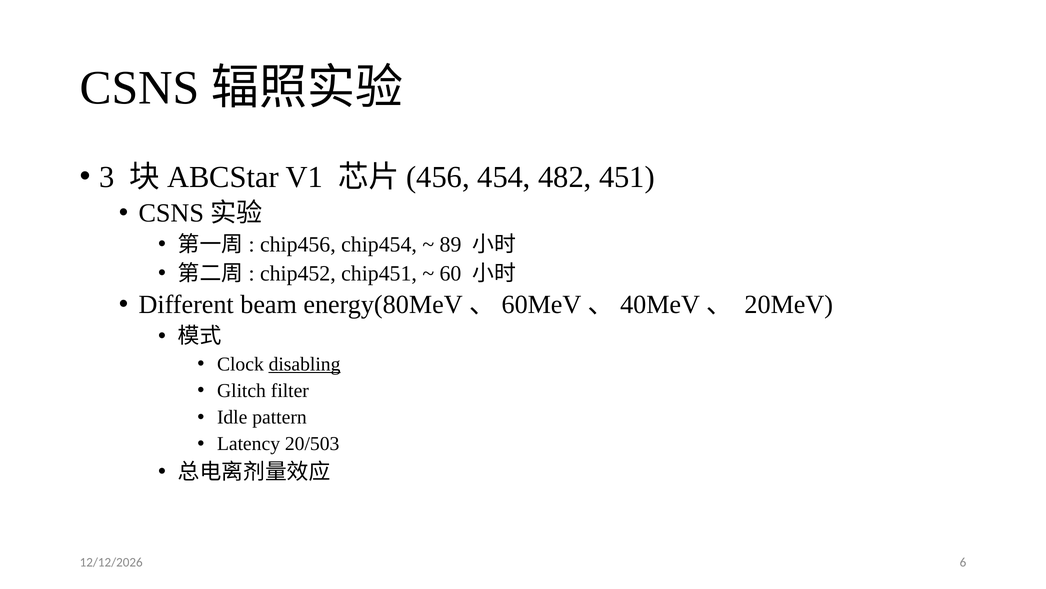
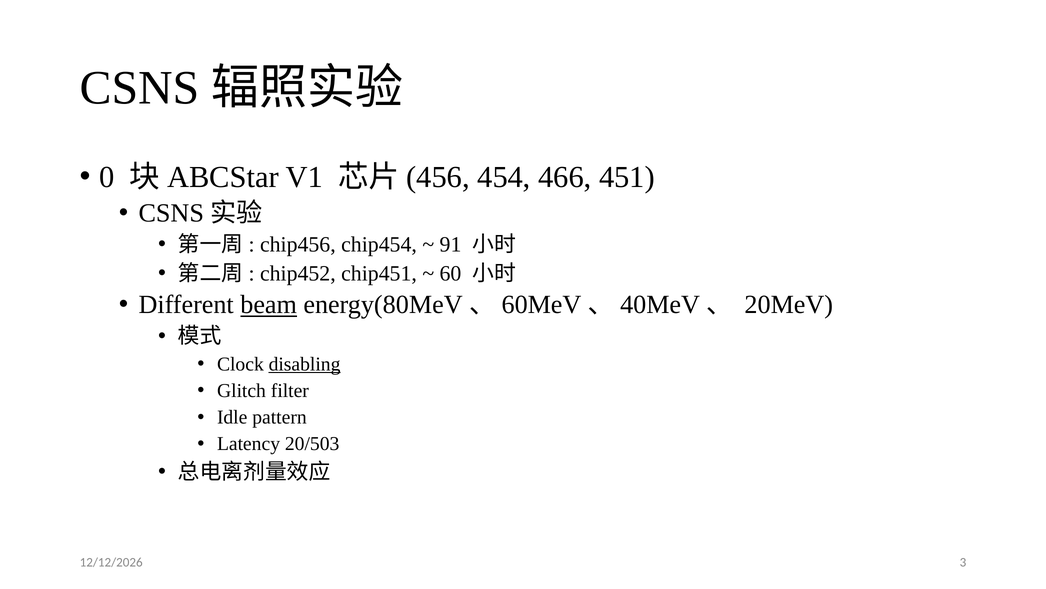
3: 3 -> 0 (107, 177)
482: 482 -> 466 (565, 177)
89: 89 -> 91 (451, 244)
beam underline: none -> present (269, 305)
6: 6 -> 3 (963, 562)
